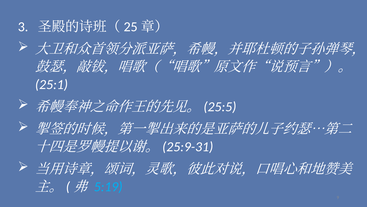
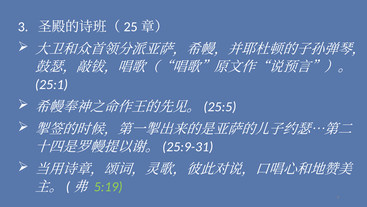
5:19 colour: light blue -> light green (108, 186)
